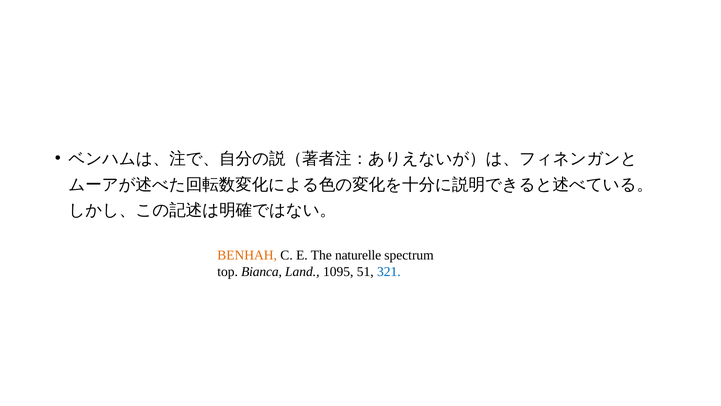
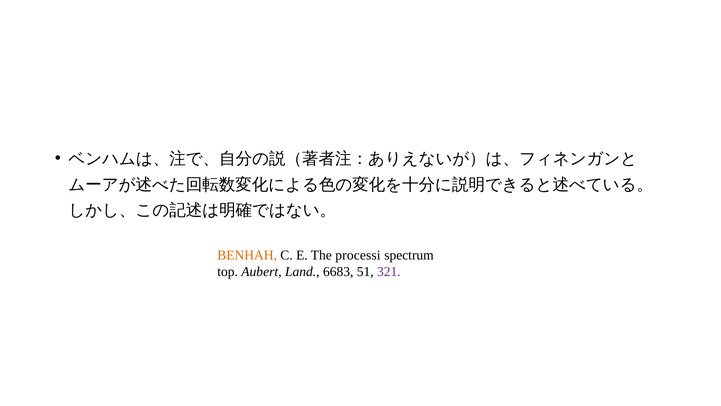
naturelle: naturelle -> processi (358, 255)
Bianca: Bianca -> Aubert (261, 271)
1095: 1095 -> 6683 (338, 271)
321 colour: blue -> purple (389, 271)
